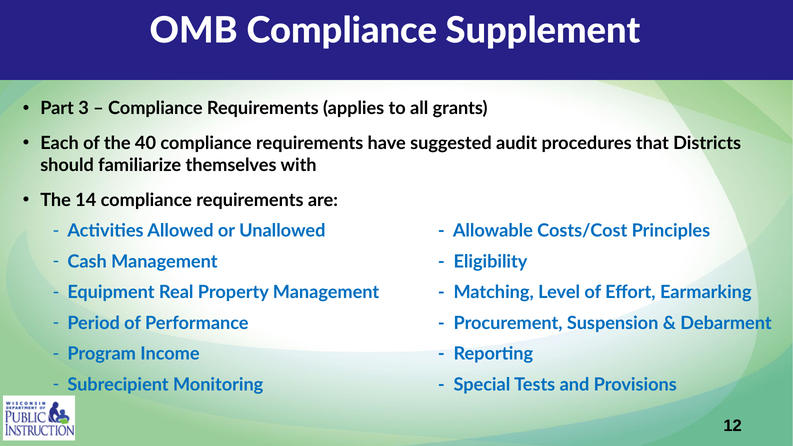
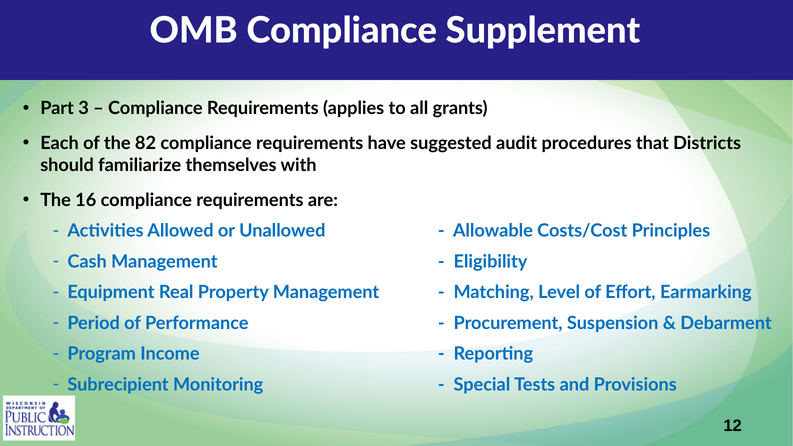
40: 40 -> 82 (146, 143)
14: 14 -> 16 (86, 200)
